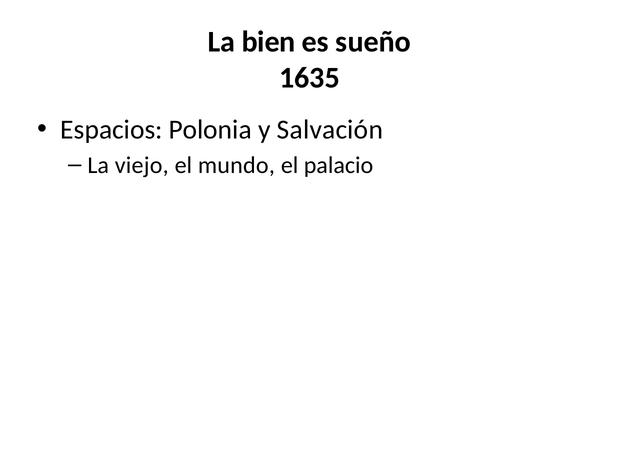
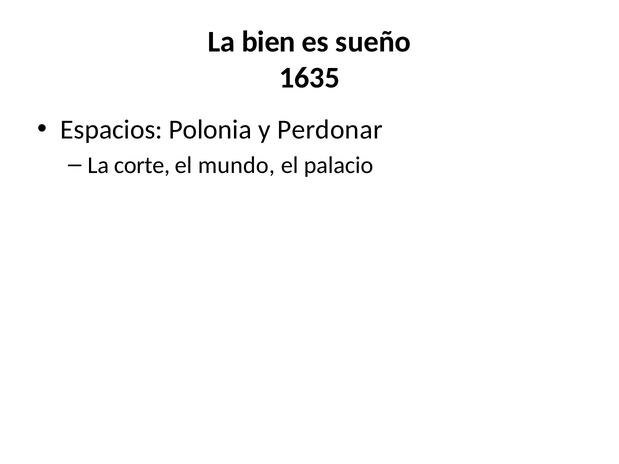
Salvación: Salvación -> Perdonar (330, 130)
viejo: viejo -> corte (142, 165)
